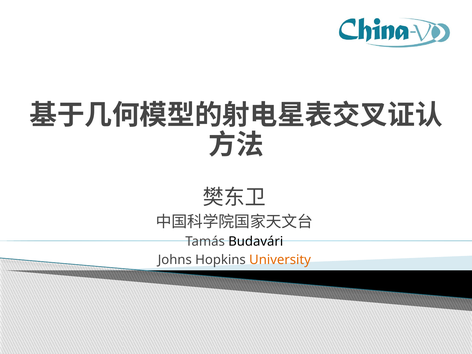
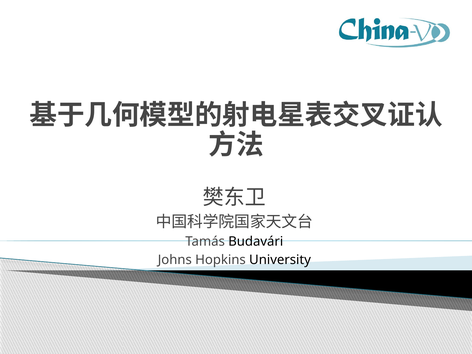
University colour: orange -> black (280, 260)
